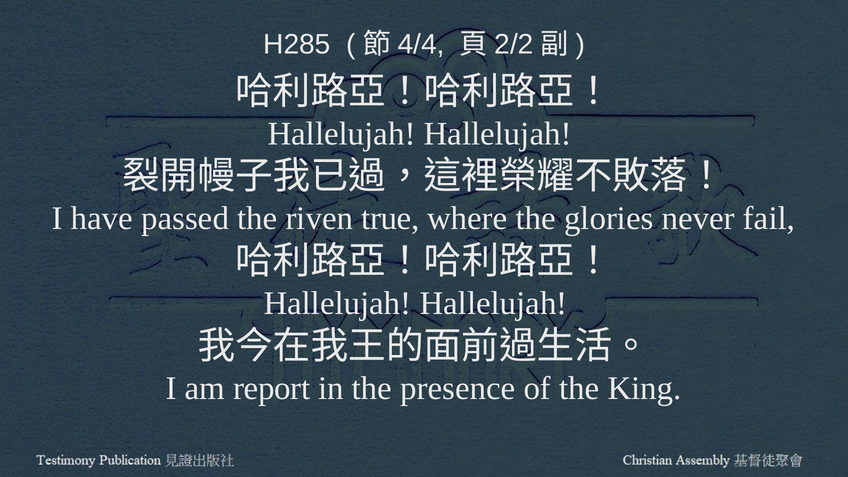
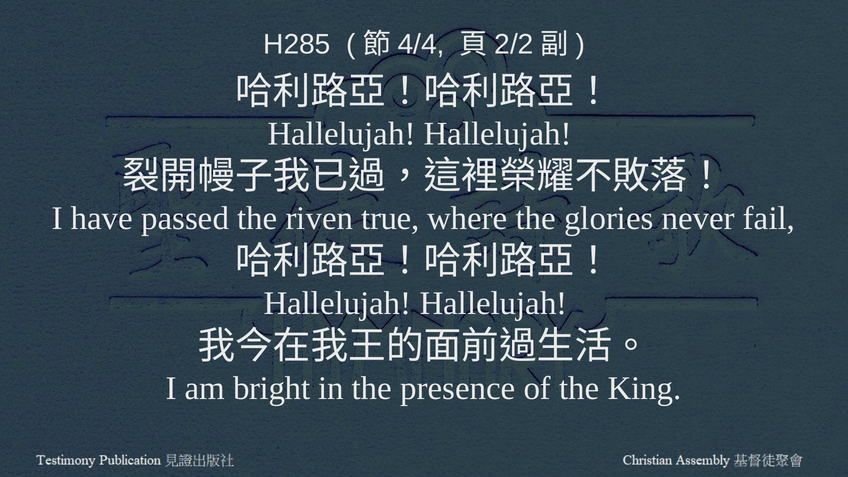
report: report -> bright (272, 388)
